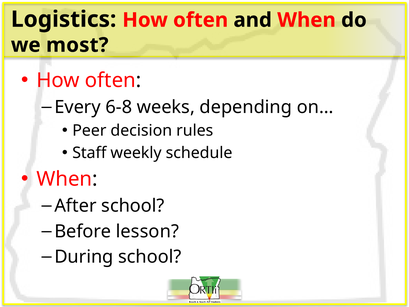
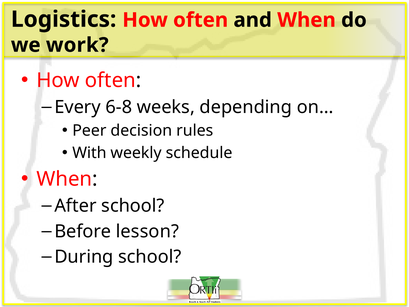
most: most -> work (77, 45)
Staff: Staff -> With (89, 153)
